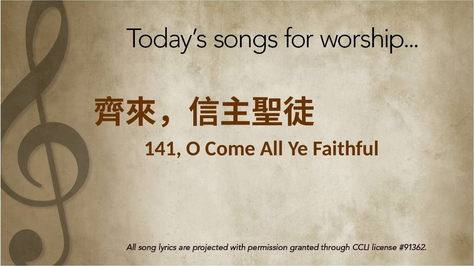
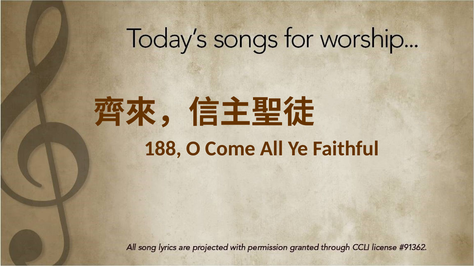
141: 141 -> 188 (163, 149)
